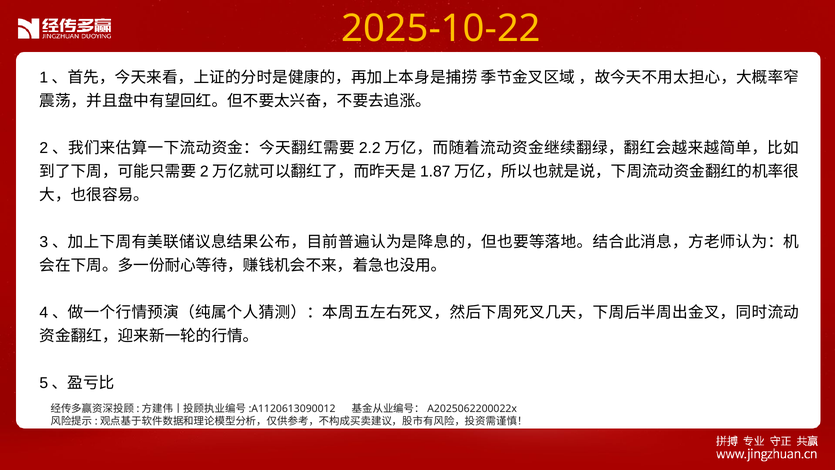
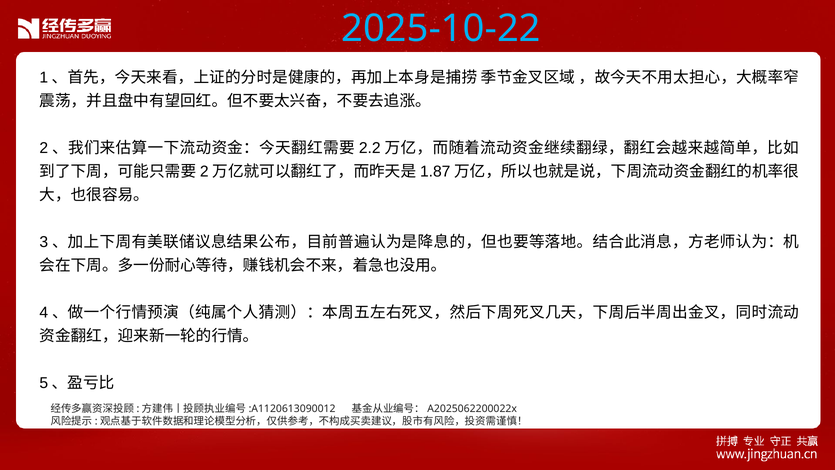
2025-10-22 colour: yellow -> light blue (441, 29)
